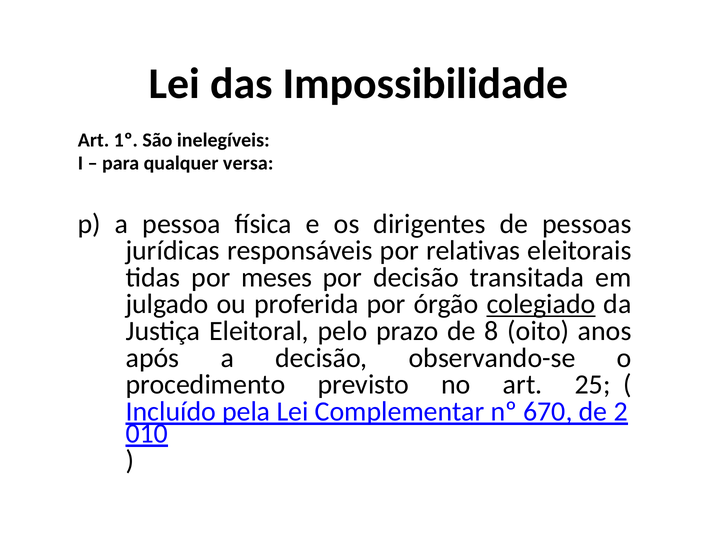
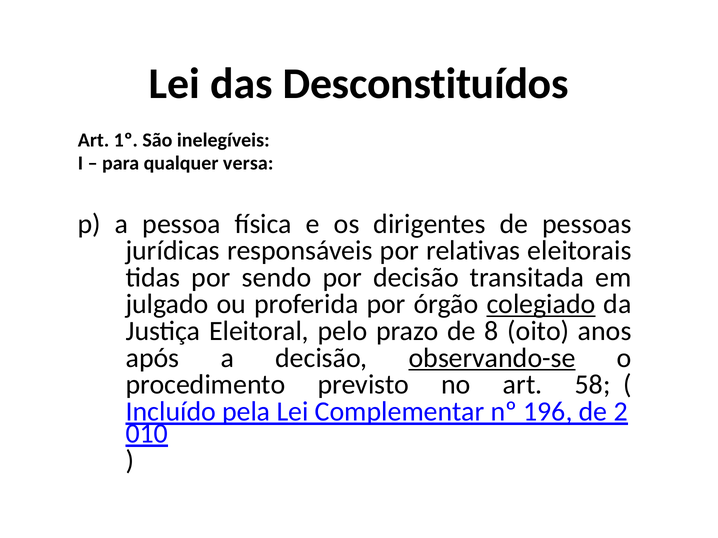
Impossibilidade: Impossibilidade -> Desconstituídos (426, 84)
meses: meses -> sendo (276, 278)
observando-se underline: none -> present (492, 358)
25: 25 -> 58 (593, 385)
670: 670 -> 196 (548, 412)
